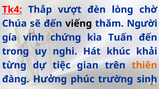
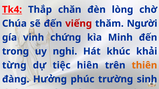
vượt: vượt -> chăn (70, 10)
viếng colour: black -> red (79, 24)
Tuấn: Tuấn -> Minh (120, 38)
gian: gian -> hiên (88, 66)
